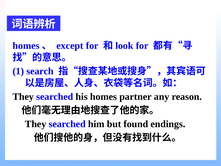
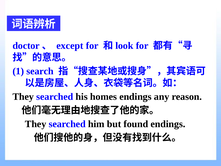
homes: homes -> doctor (26, 46)
homes partner: partner -> endings (135, 96)
